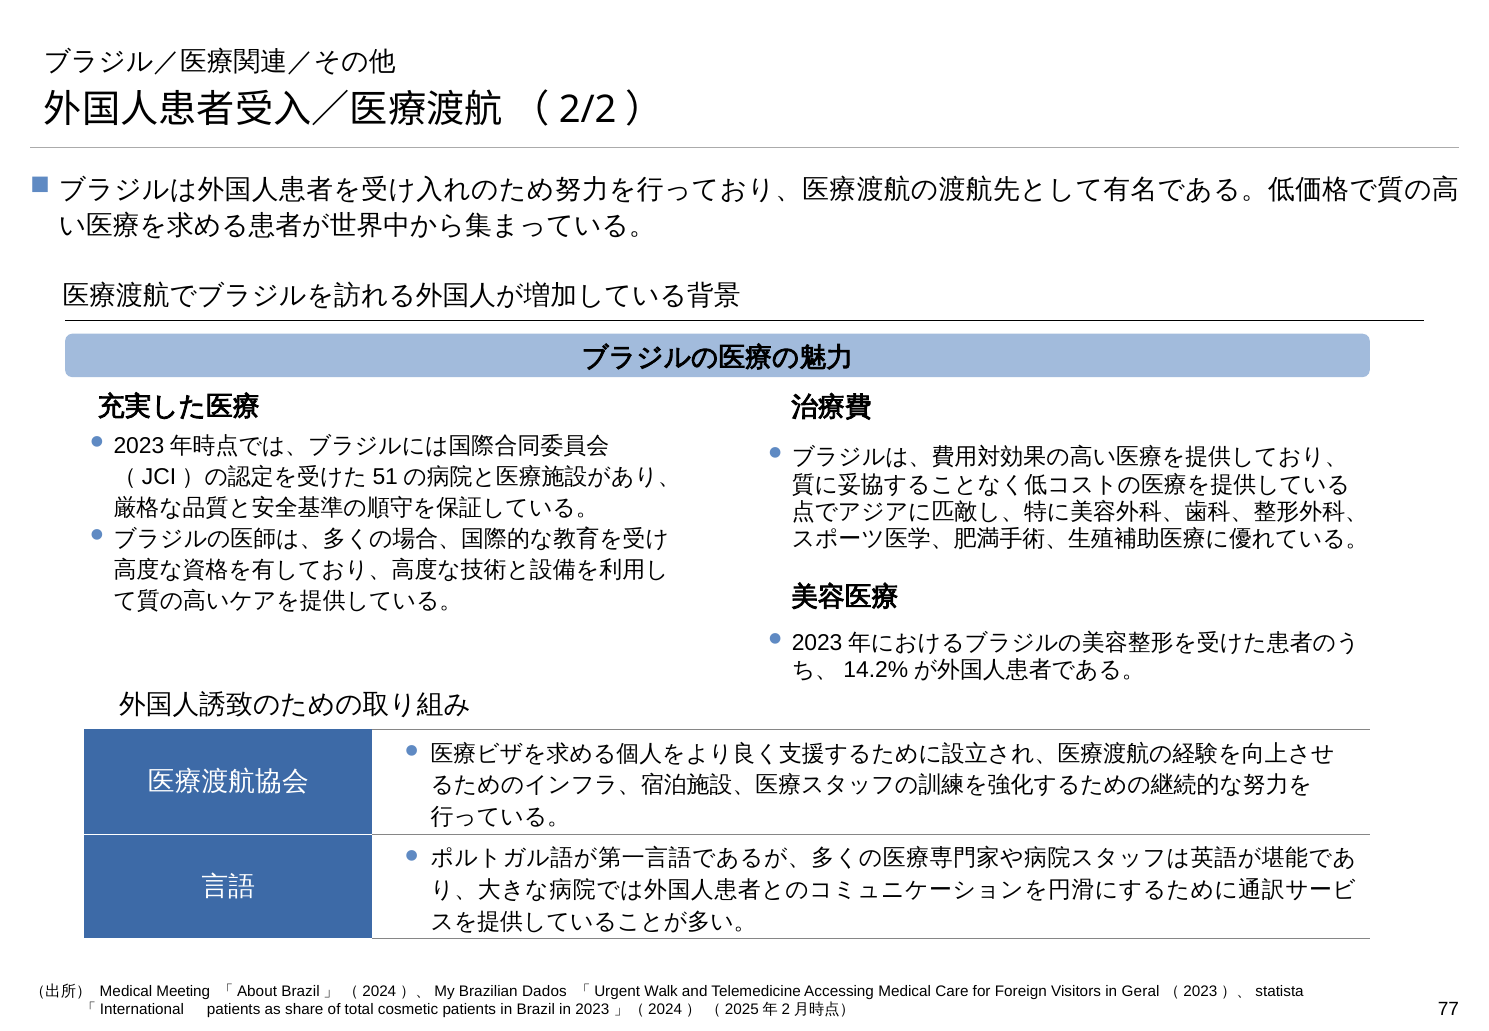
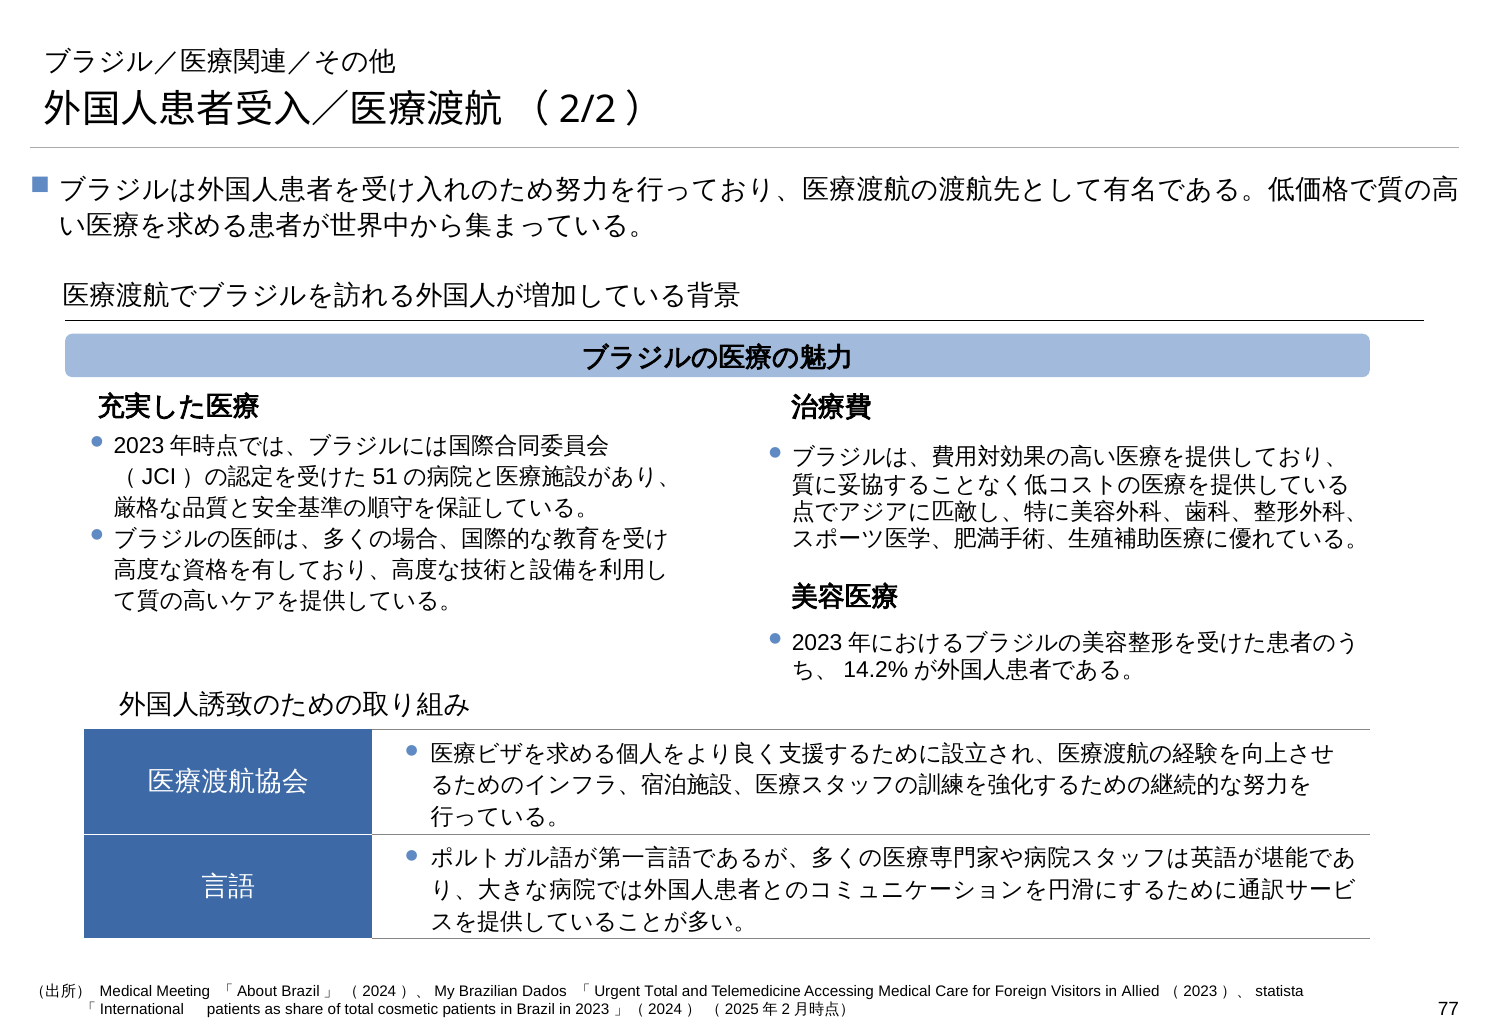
「Urgent Walk: Walk -> Total (661, 991)
Geral: Geral -> Allied (1141, 991)
